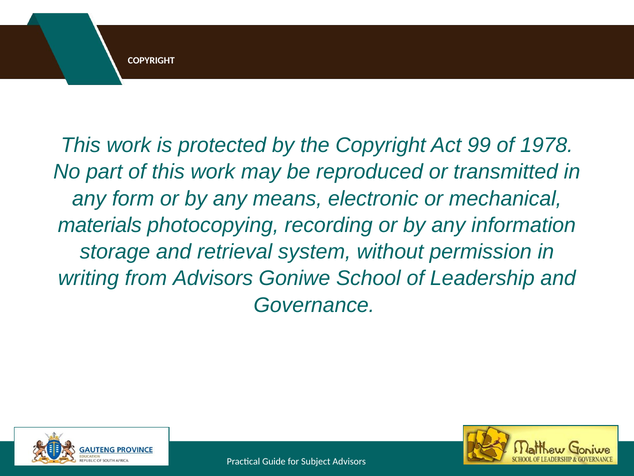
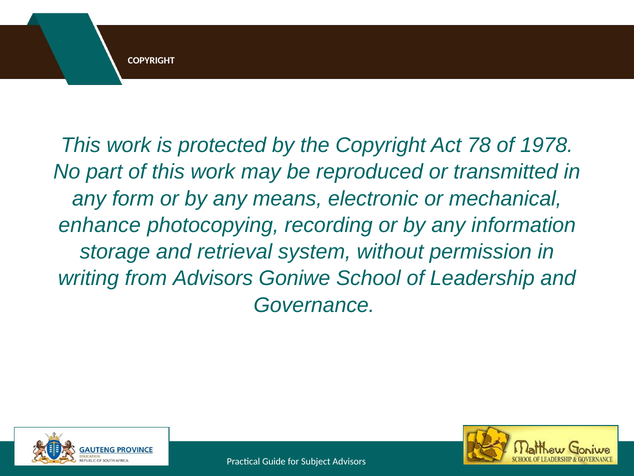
99: 99 -> 78 (479, 145)
materials: materials -> enhance (100, 225)
